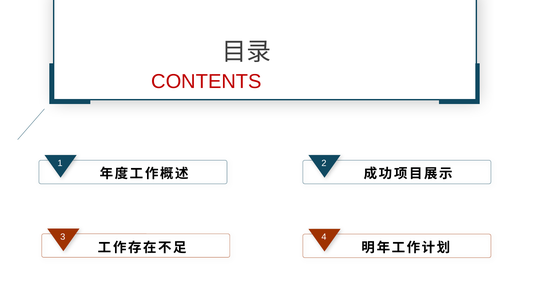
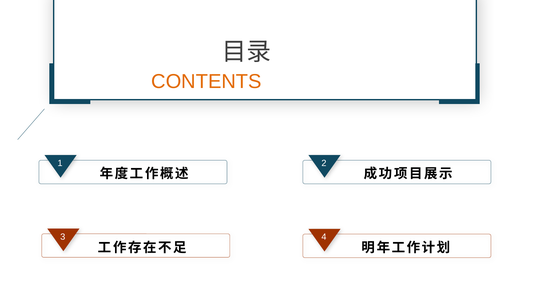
CONTENTS colour: red -> orange (206, 81)
